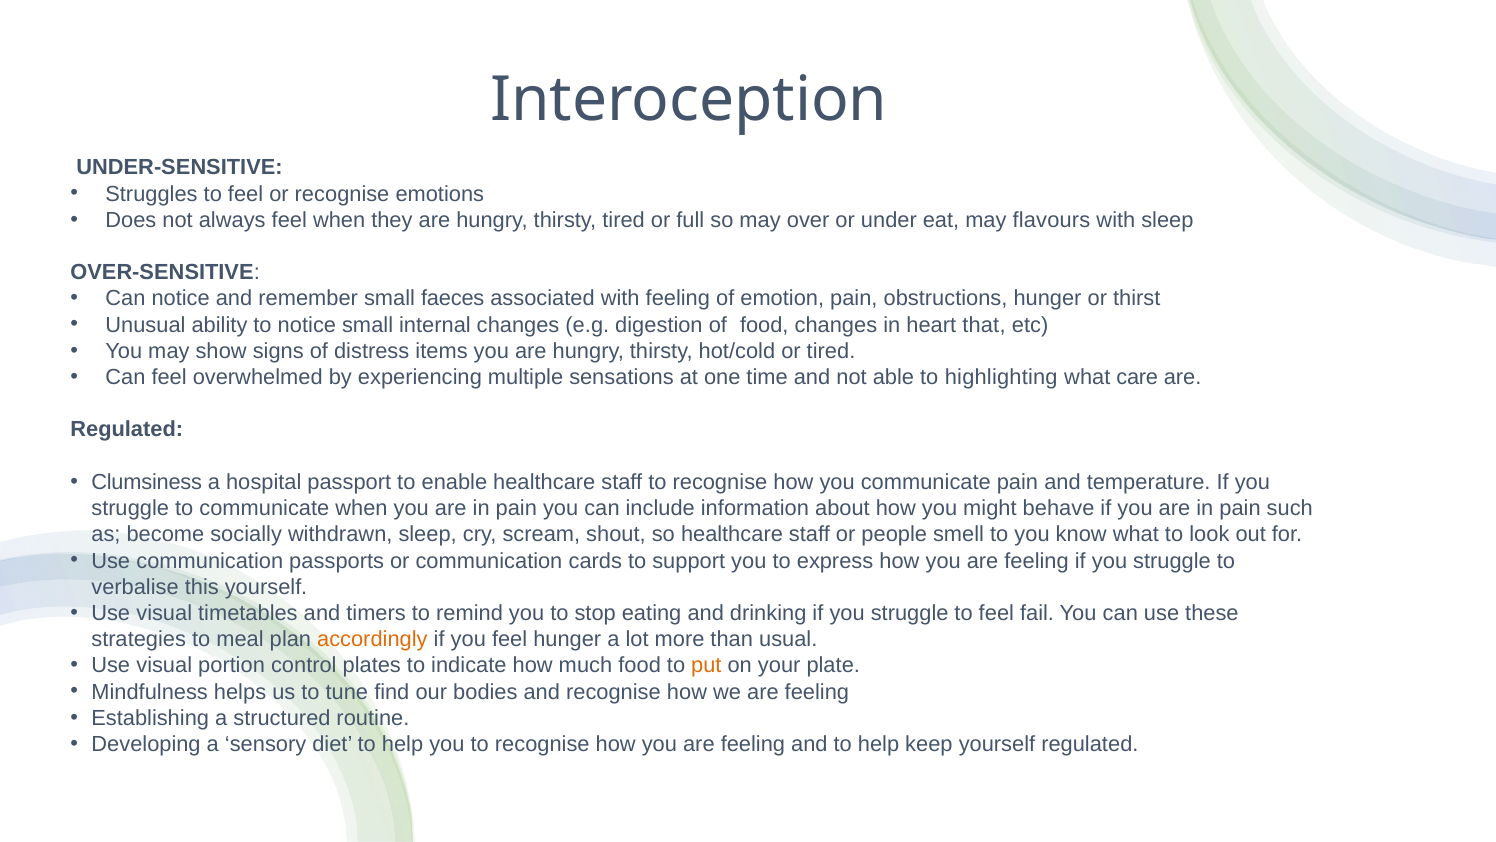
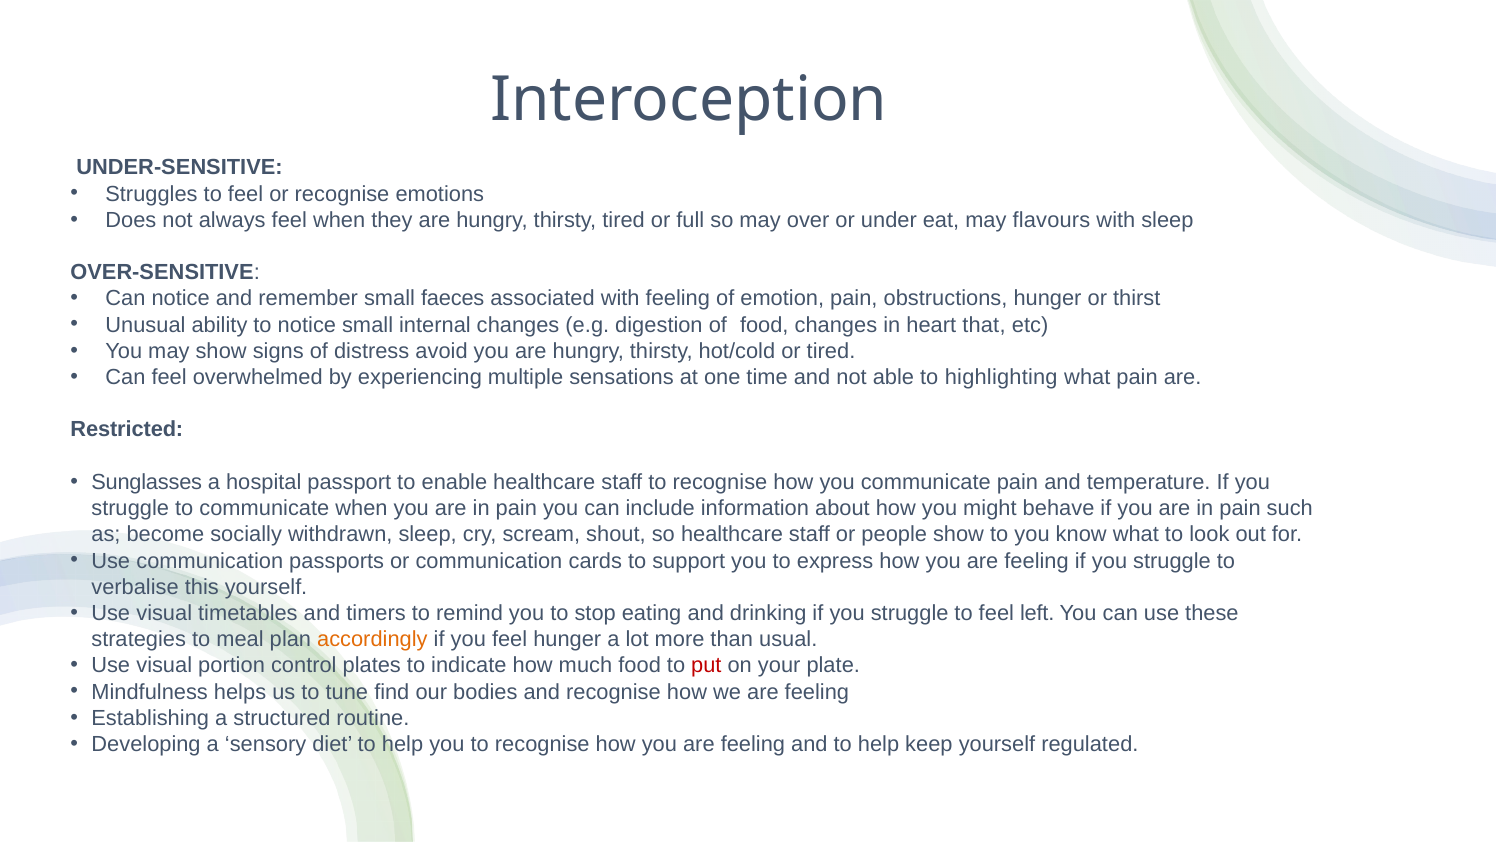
items: items -> avoid (442, 351)
what care: care -> pain (1137, 377)
Regulated: Regulated -> Restricted (127, 429)
Clumsiness: Clumsiness -> Sunglasses (147, 482)
people smell: smell -> show (959, 534)
fail: fail -> left (1037, 613)
put colour: orange -> red (706, 665)
